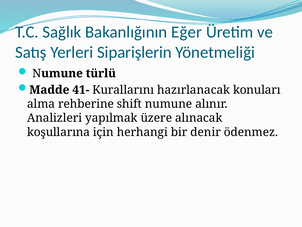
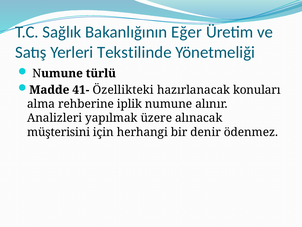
Siparişlerin: Siparişlerin -> Tekstilinde (134, 52)
Kurallarını: Kurallarını -> Özellikteki (123, 90)
shift: shift -> iplik (129, 104)
koşullarına: koşullarına -> müşterisini (59, 132)
